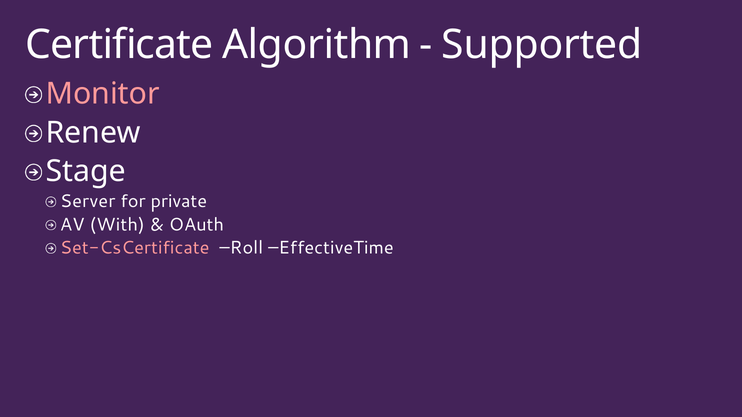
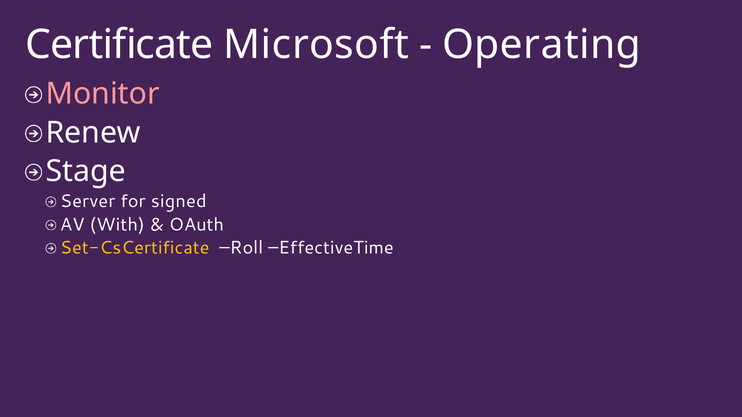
Algorithm: Algorithm -> Microsoft (316, 45)
Supported: Supported -> Operating (542, 45)
private: private -> signed (179, 201)
Set-CsCertificate colour: pink -> yellow (135, 248)
